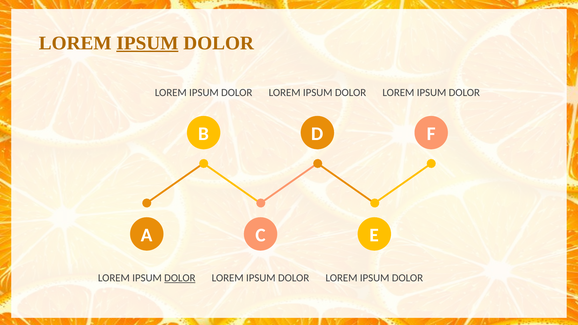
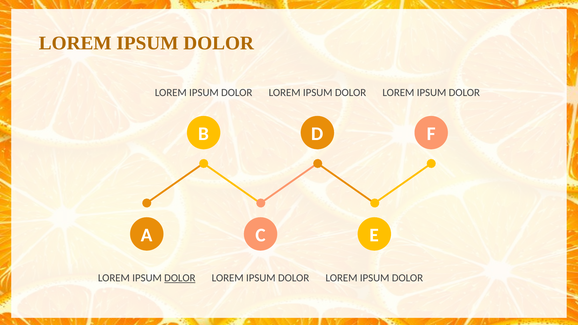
IPSUM underline: present -> none (147, 43)
